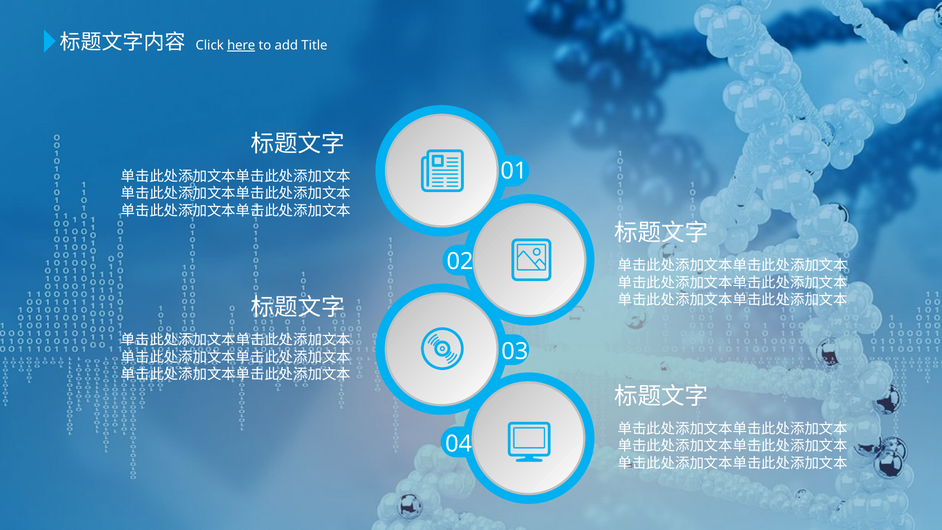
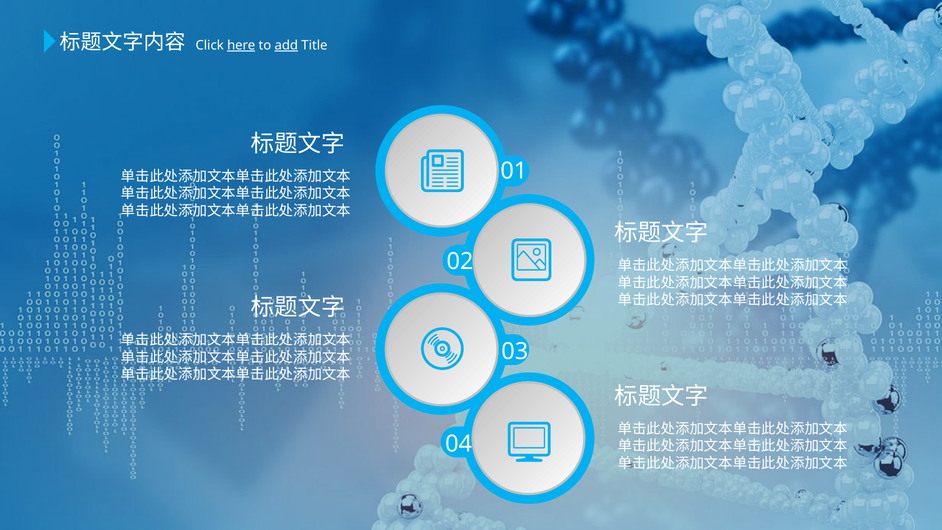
add underline: none -> present (286, 45)
